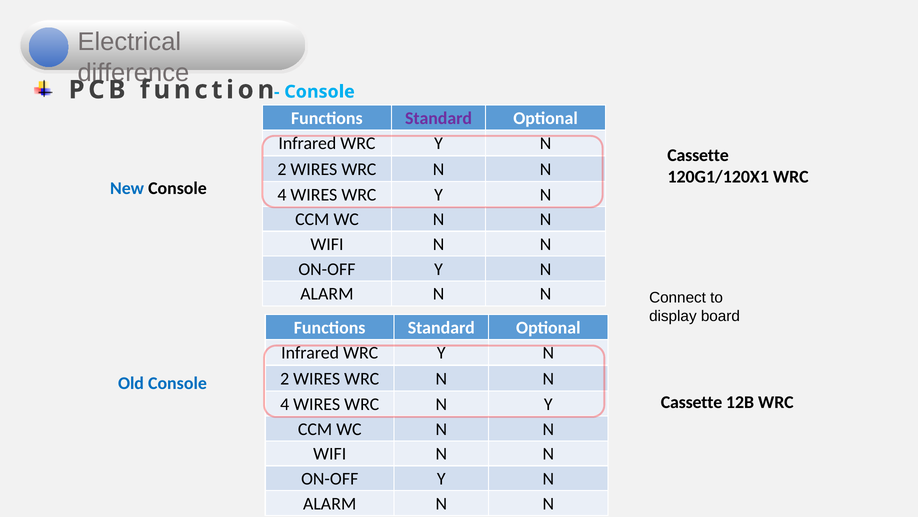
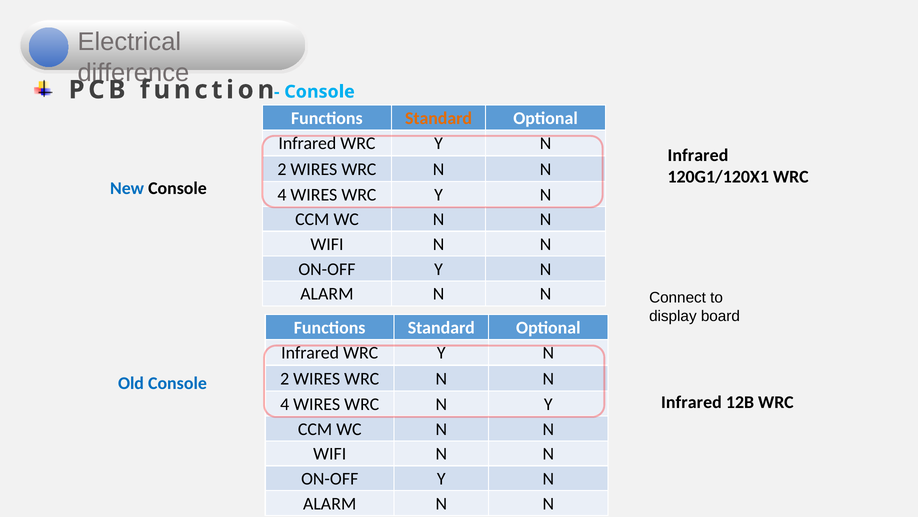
Standard colour: purple -> orange (439, 118)
Cassette: Cassette -> Infrared (698, 155)
Cassette: Cassette -> Infrared (691, 402)
